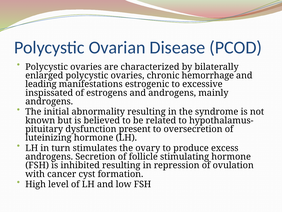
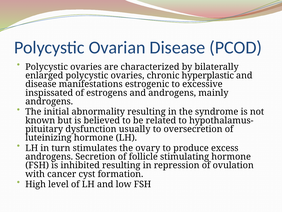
hemorrhage: hemorrhage -> hyperplastic (208, 75)
leading: leading -> disease (41, 84)
present: present -> usually (135, 129)
